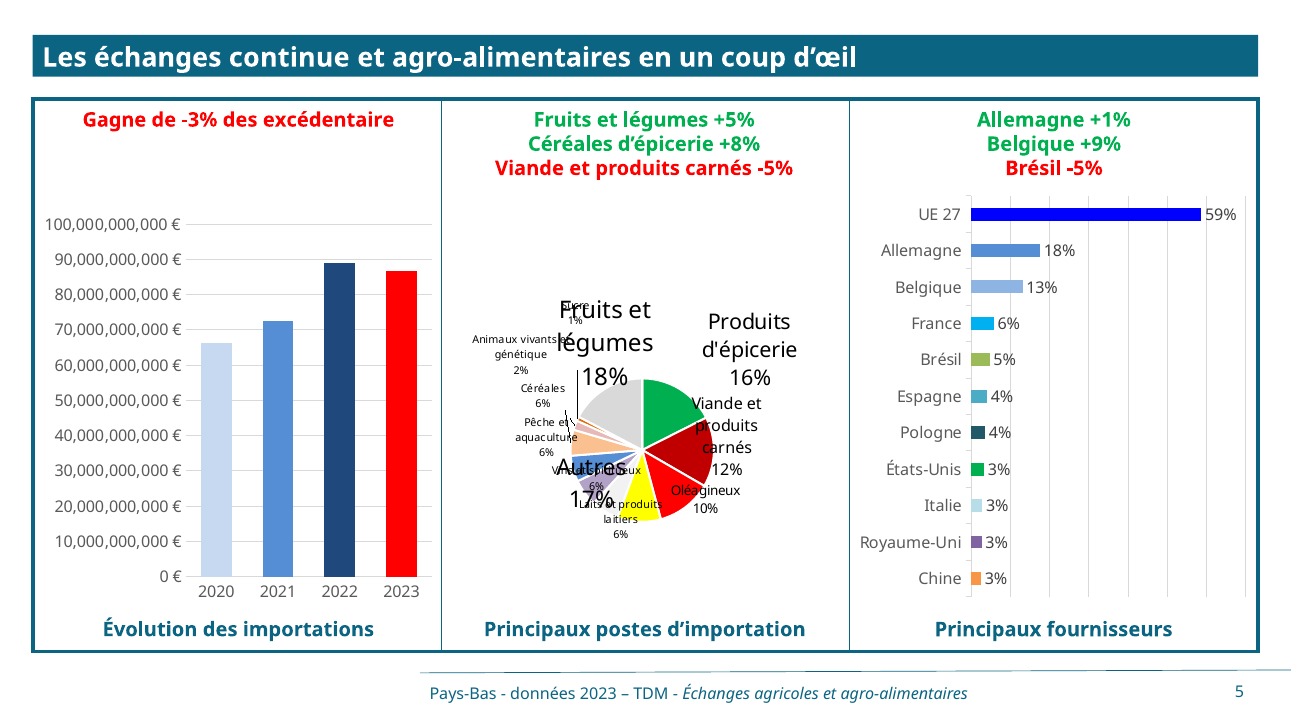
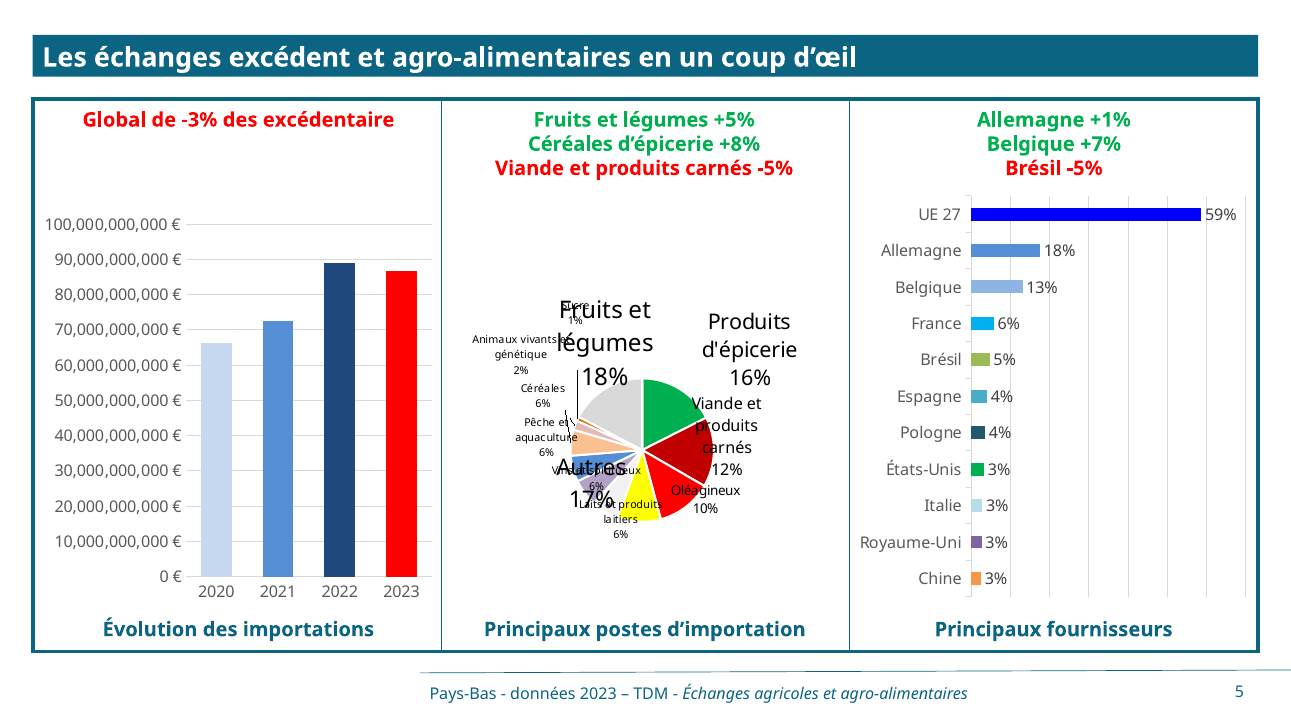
continue: continue -> excédent (290, 58)
Gagne: Gagne -> Global (114, 120)
+9%: +9% -> +7% (1101, 144)
